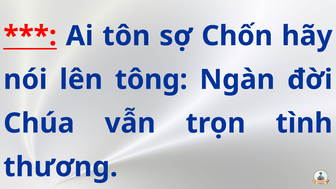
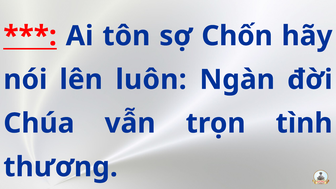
tông: tông -> luôn (151, 80)
